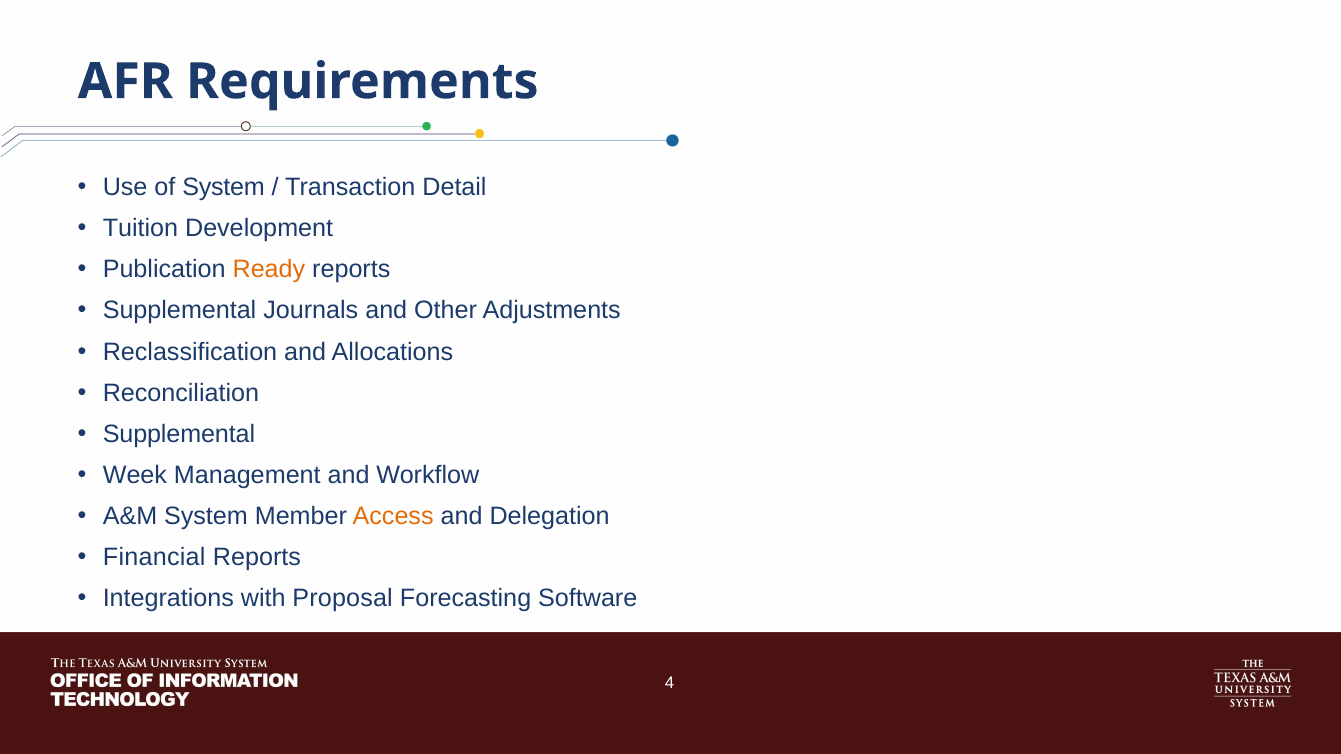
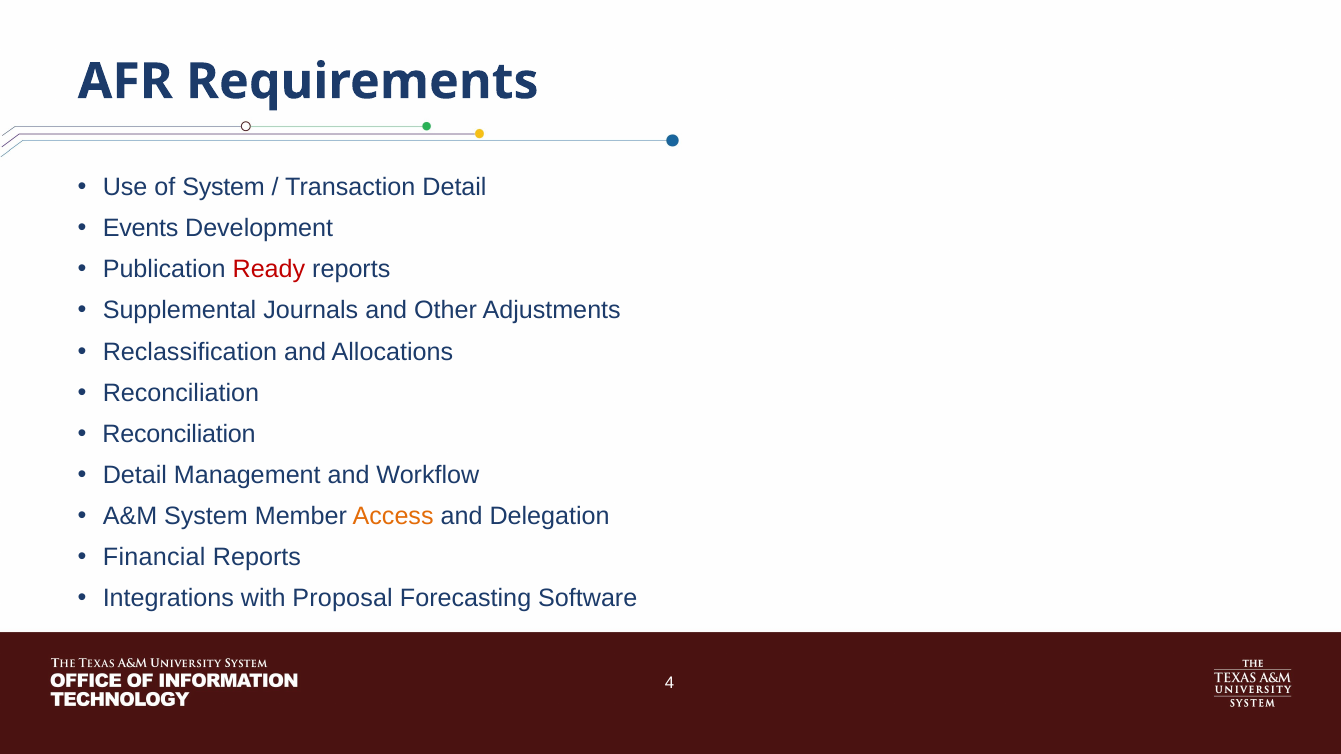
Tuition: Tuition -> Events (141, 228)
Ready colour: orange -> red (269, 270)
Supplemental: Supplemental -> Reconciliation (179, 434)
Week: Week -> Detail (135, 475)
